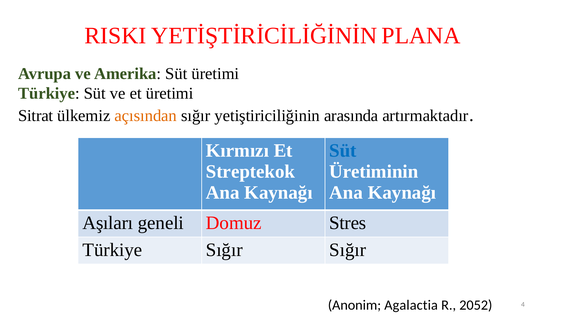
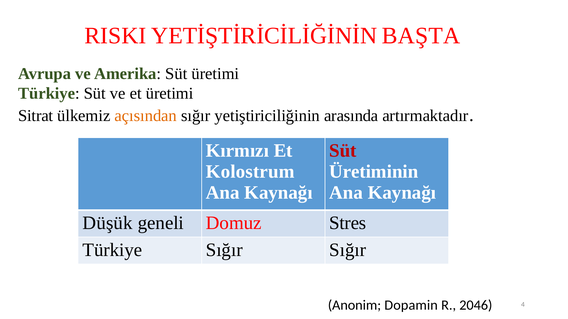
PLANA: PLANA -> BAŞTA (421, 36)
Süt colour: blue -> red (343, 151)
Streptekok: Streptekok -> Kolostrum (250, 172)
Aşıları: Aşıları -> Düşük (108, 223)
Agalactia: Agalactia -> Dopamin (411, 305)
2052: 2052 -> 2046 (476, 305)
